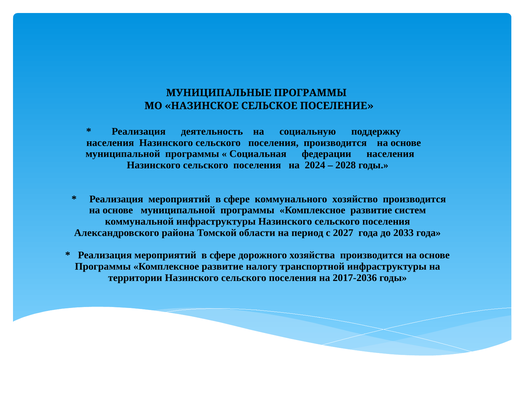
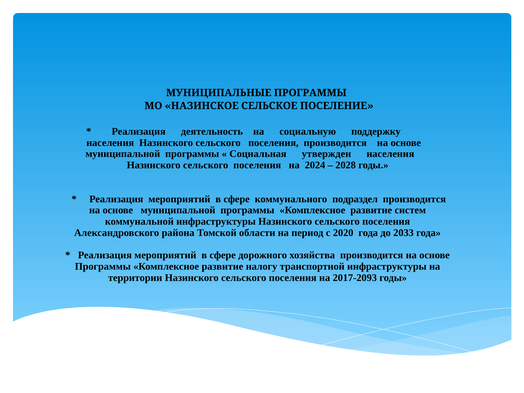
федерации: федерации -> утвержден (326, 154)
хозяйство: хозяйство -> подраздел (355, 199)
2027: 2027 -> 2020 (343, 233)
2017-2036: 2017-2036 -> 2017-2093 (355, 278)
